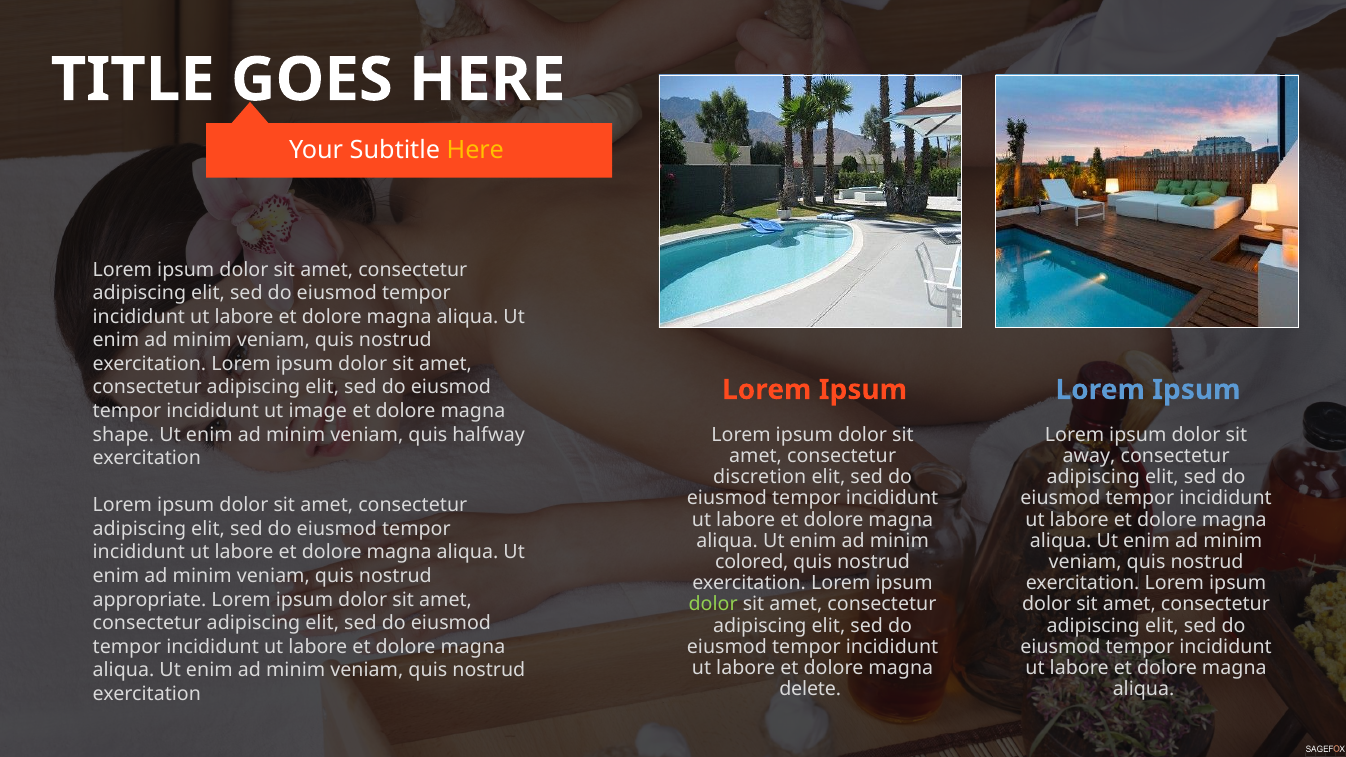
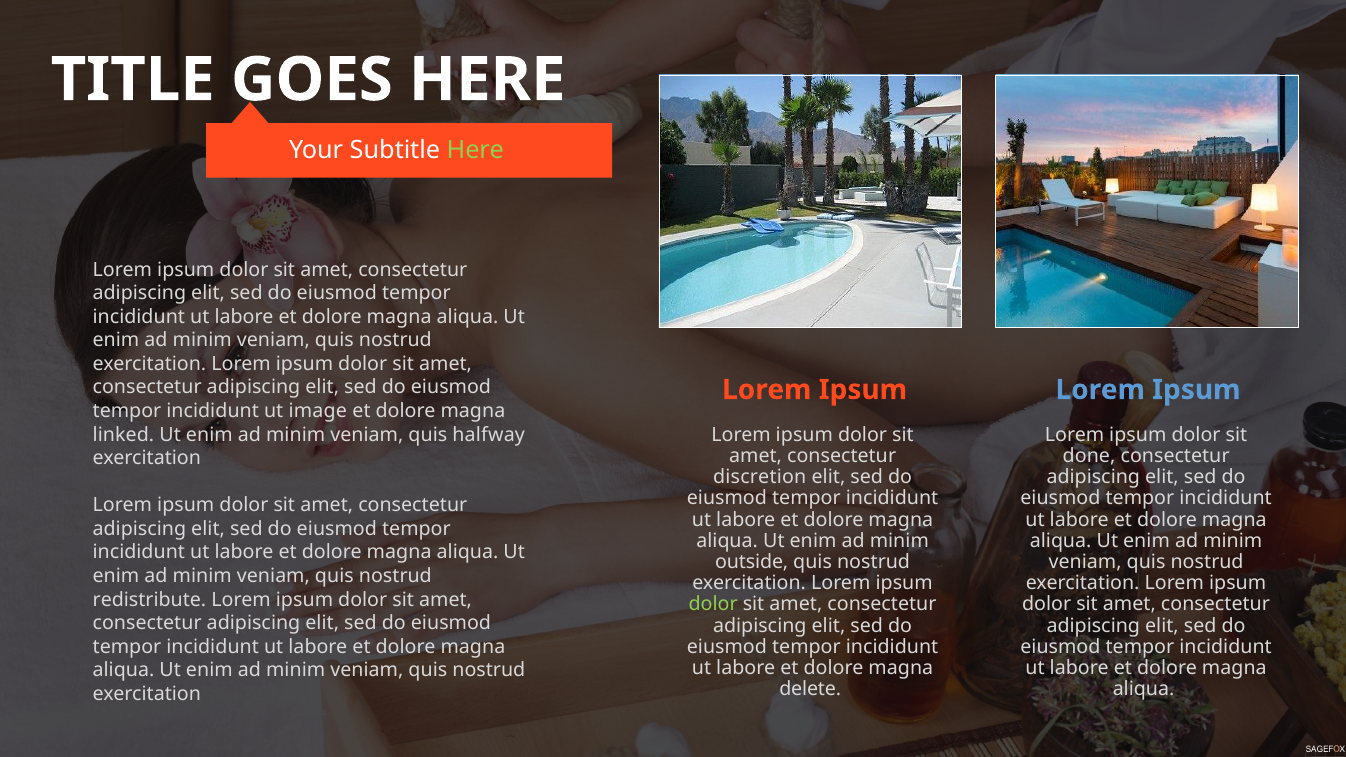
Here colour: yellow -> light green (475, 151)
shape: shape -> linked (123, 435)
away: away -> done (1089, 456)
colored: colored -> outside (752, 562)
appropriate: appropriate -> redistribute (149, 600)
